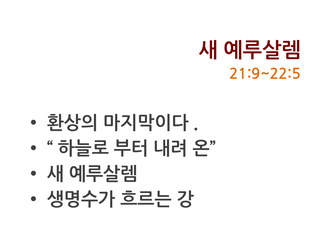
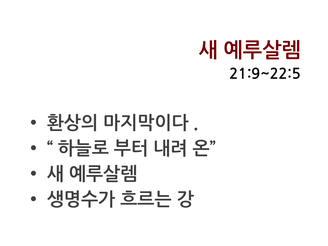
21:9~22:5 colour: orange -> black (265, 74)
